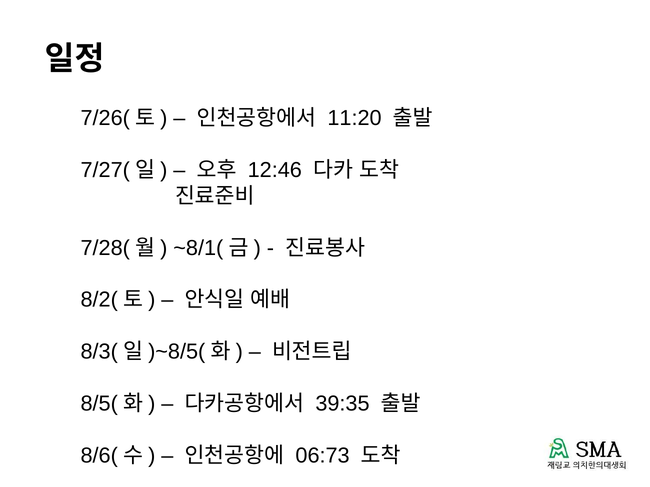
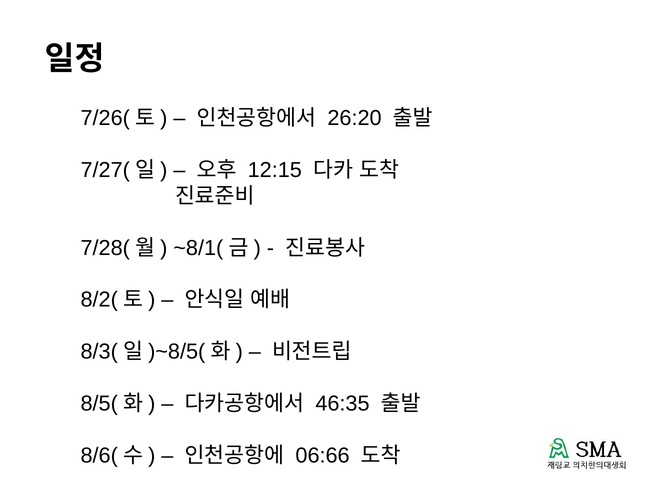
11:20: 11:20 -> 26:20 (355, 118)
12:46: 12:46 -> 12:15 (275, 170)
39:35: 39:35 -> 46:35 (342, 404)
06:73: 06:73 -> 06:66 (323, 456)
